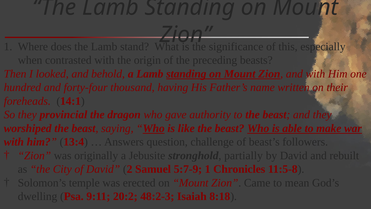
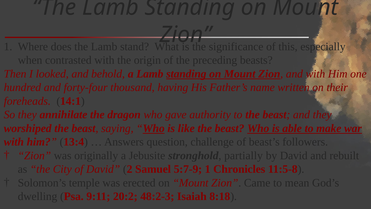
provincial: provincial -> annihilate (63, 115)
